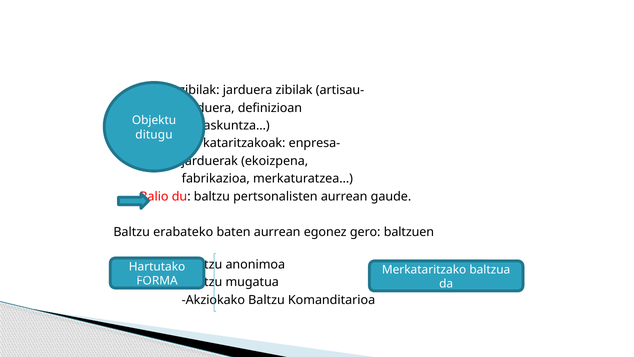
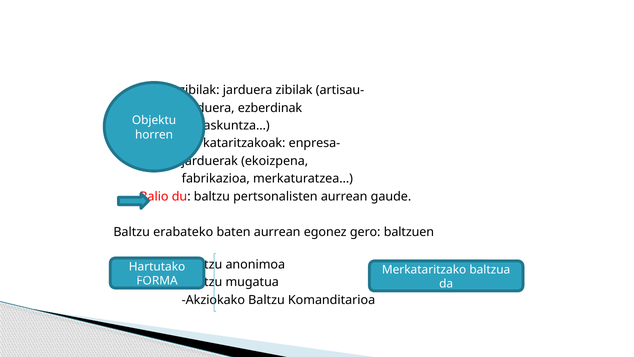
definizioan: definizioan -> ezberdinak (270, 108)
ditugu: ditugu -> horren (154, 135)
